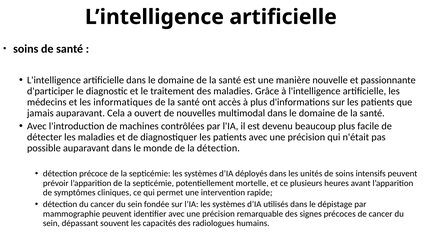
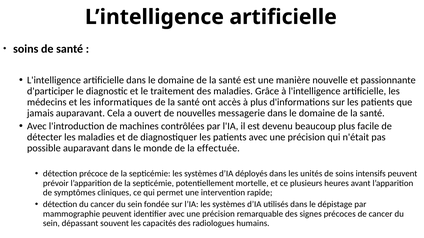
multimodal: multimodal -> messagerie (242, 113)
la détection: détection -> effectuée (218, 148)
